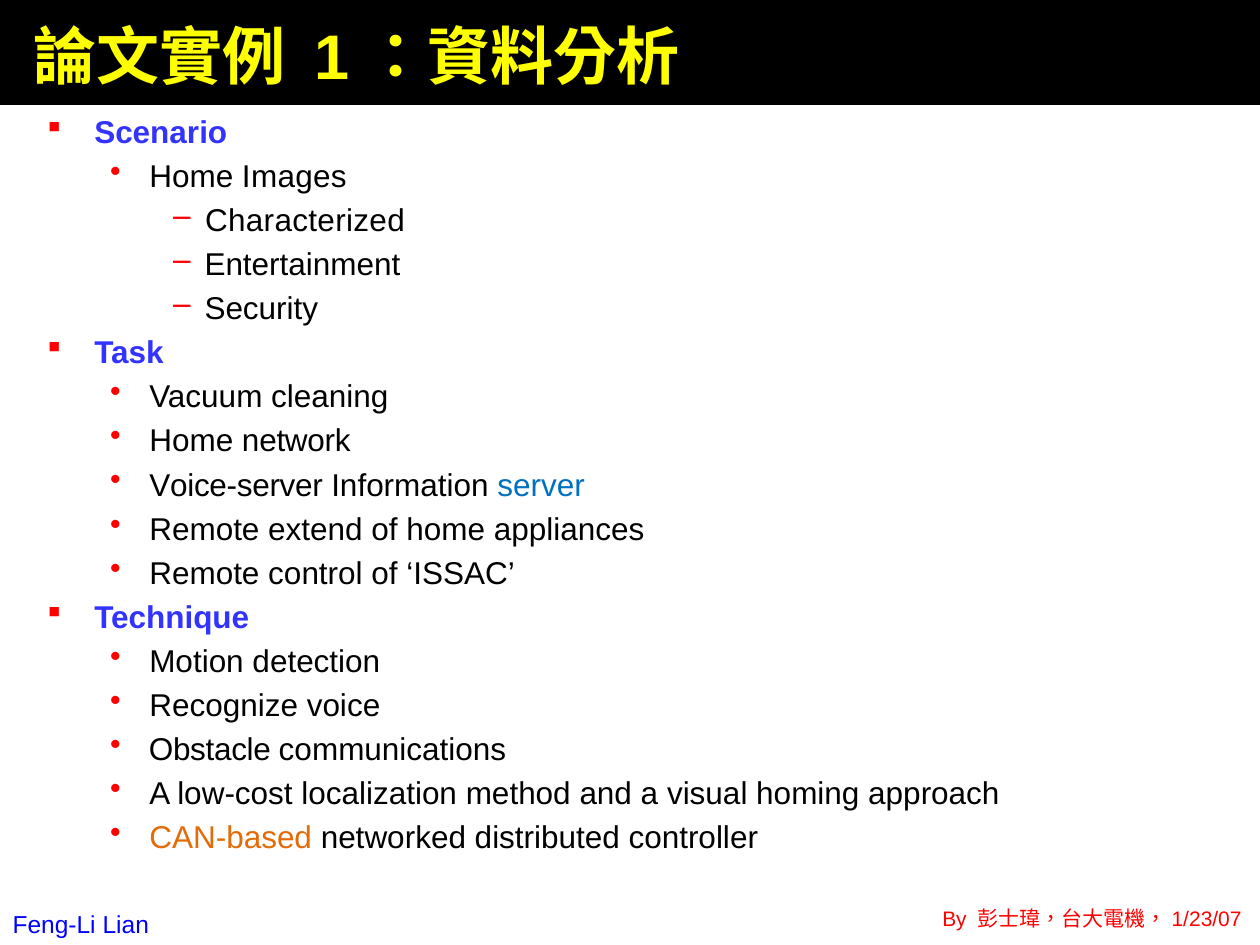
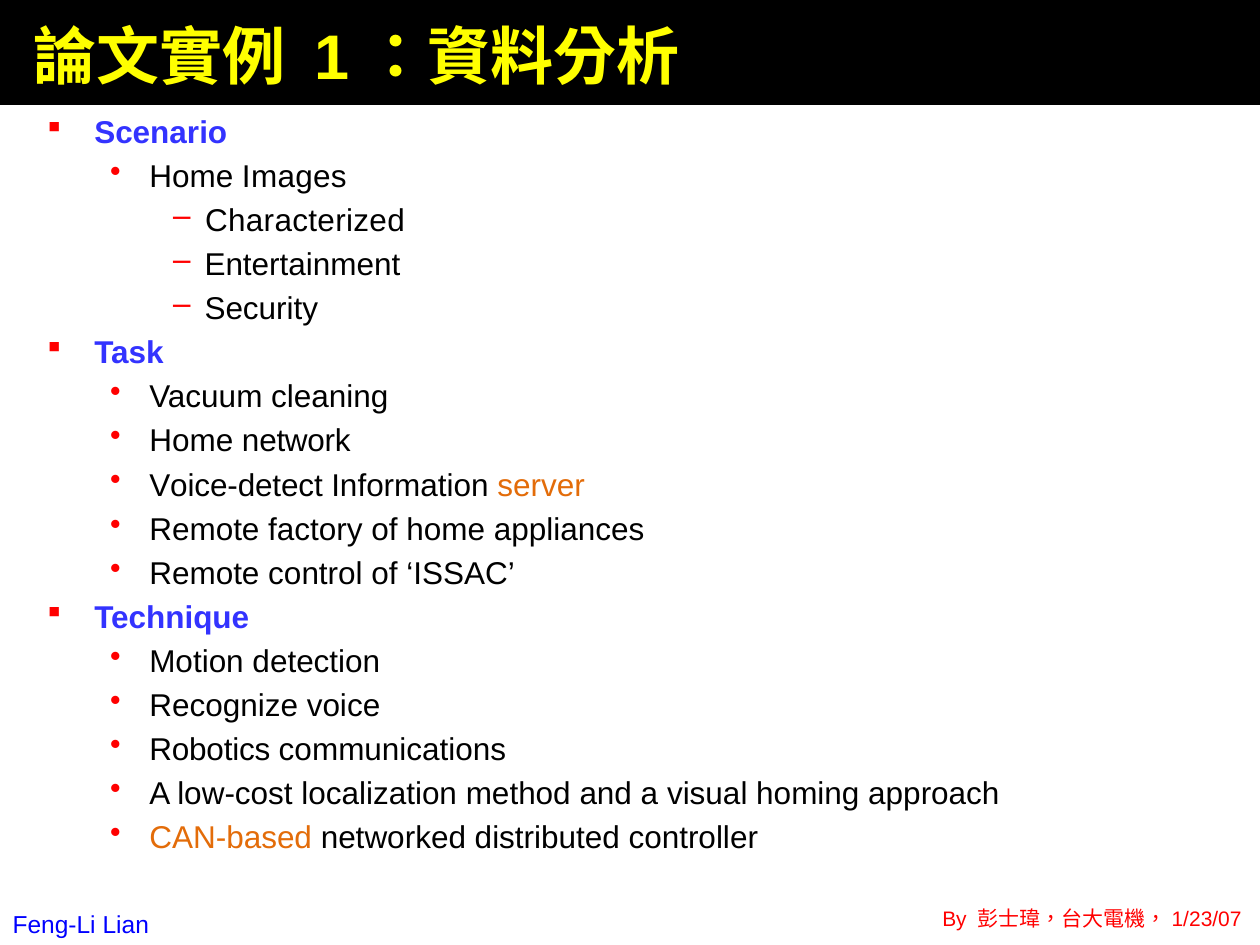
Voice-server: Voice-server -> Voice-detect (236, 486)
server colour: blue -> orange (541, 486)
extend: extend -> factory (315, 530)
Obstacle: Obstacle -> Robotics (210, 750)
